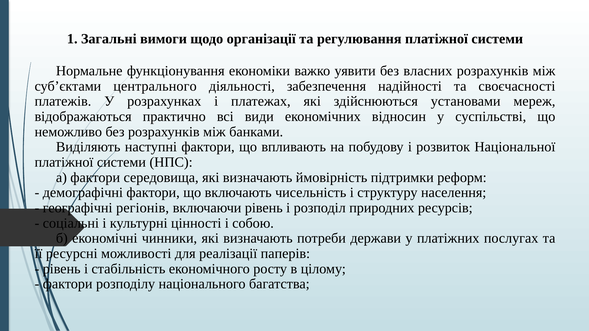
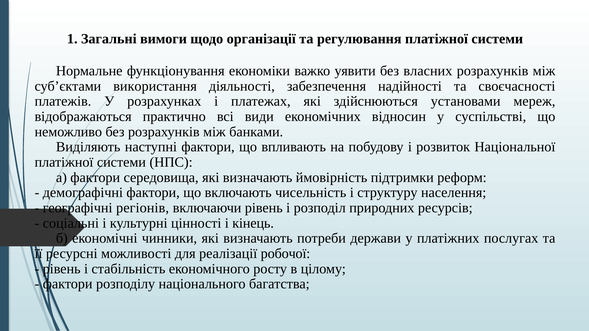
центрального: центрального -> використання (155, 86)
собою: собою -> кінець (253, 223)
паперів: паперів -> робочої (285, 254)
